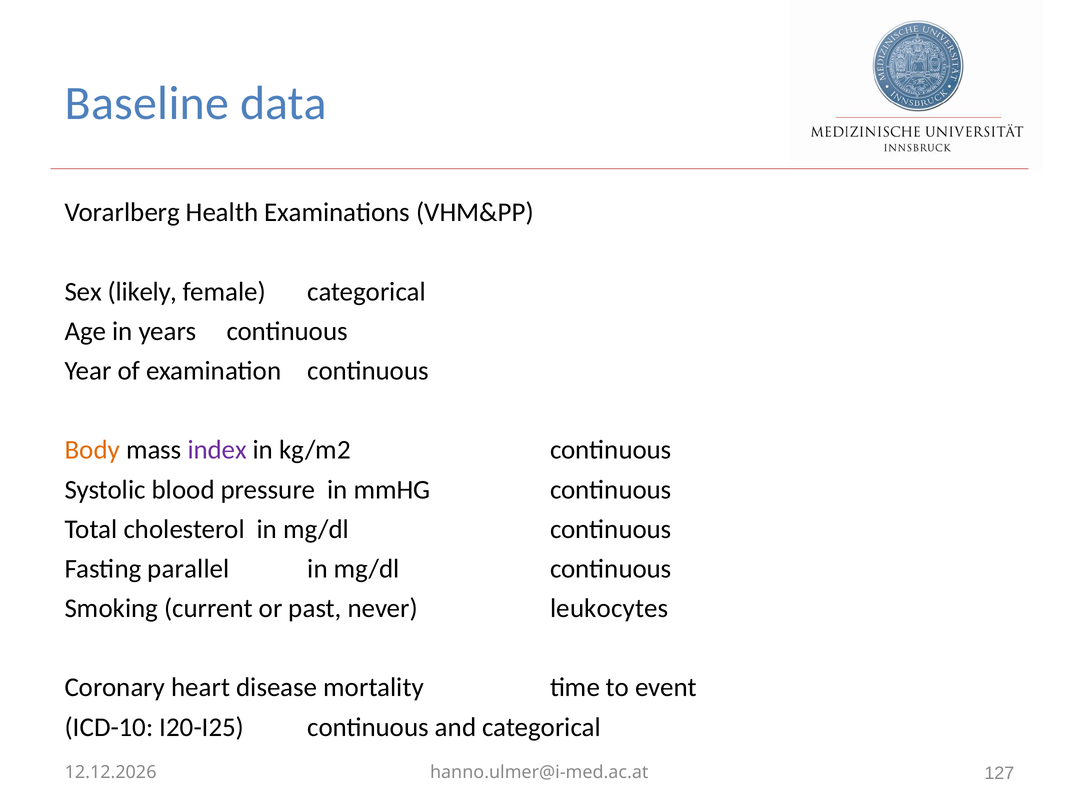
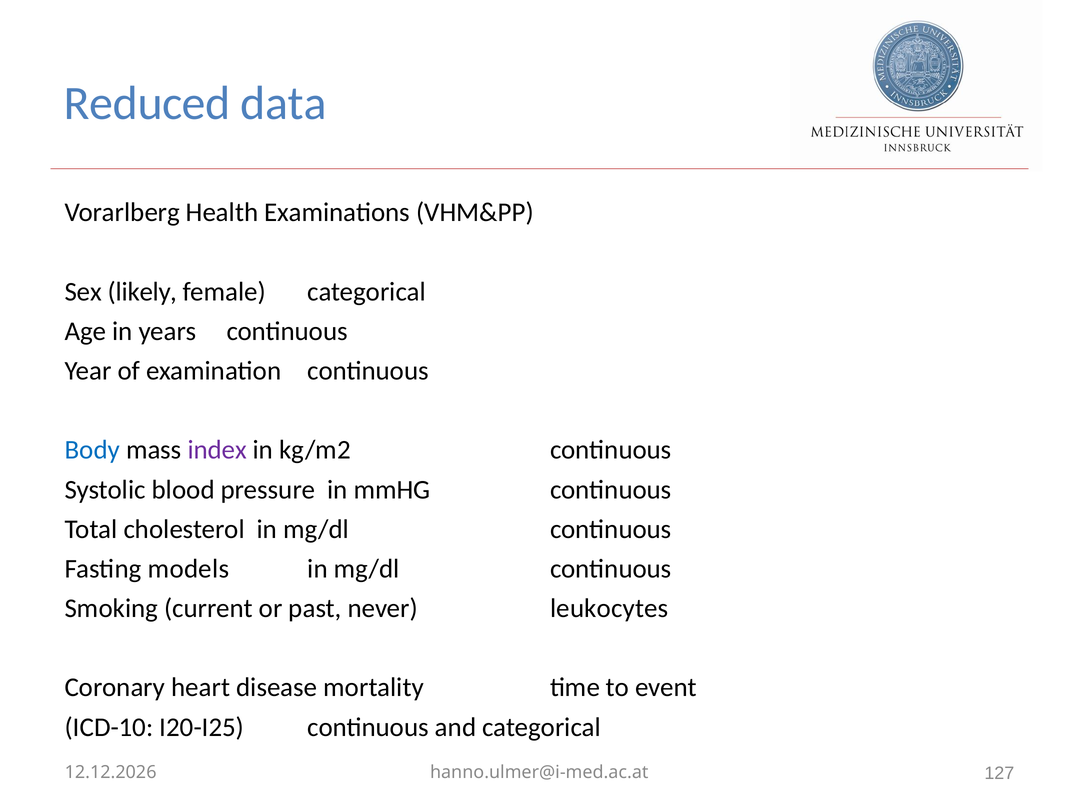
Baseline: Baseline -> Reduced (147, 103)
Body colour: orange -> blue (92, 450)
parallel: parallel -> models (188, 568)
